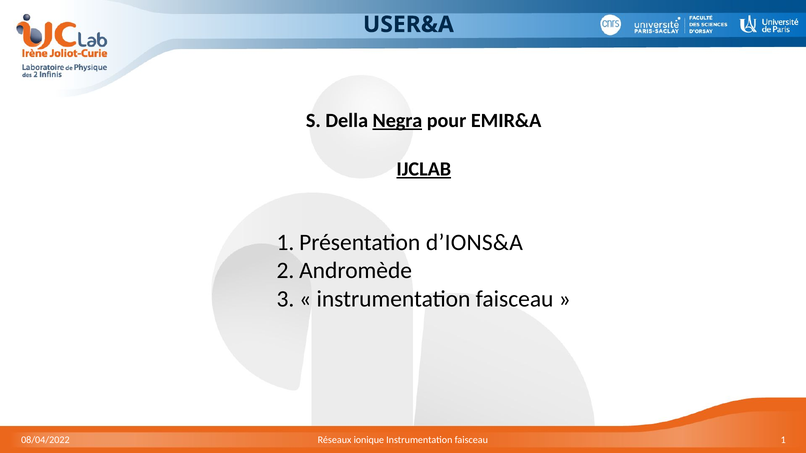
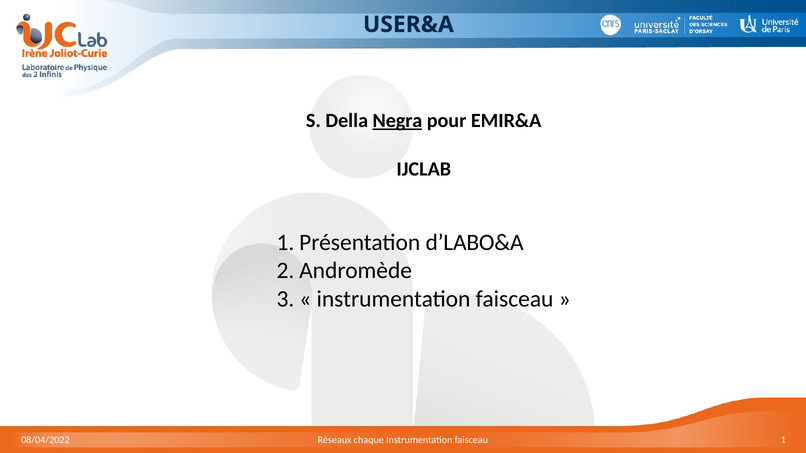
IJCLAB underline: present -> none (424, 169)
d’IONS&A: d’IONS&A -> d’LABO&A (475, 243)
ionique: ionique -> chaque (369, 440)
